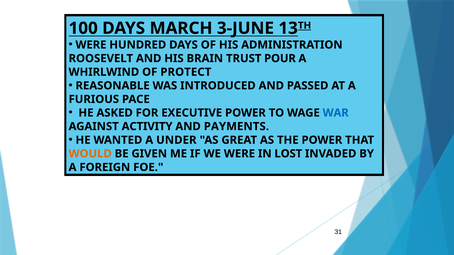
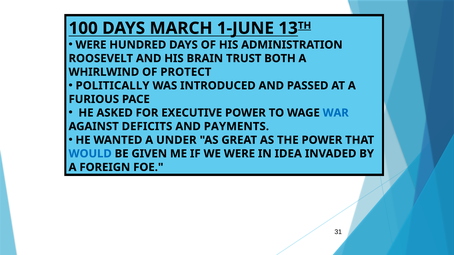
3-JUNE: 3-JUNE -> 1-JUNE (245, 28)
POUR: POUR -> BOTH (280, 59)
REASONABLE: REASONABLE -> POLITICALLY (113, 86)
ACTIVITY: ACTIVITY -> DEFICITS (147, 127)
WOULD colour: orange -> blue (90, 154)
LOST: LOST -> IDEA (288, 154)
